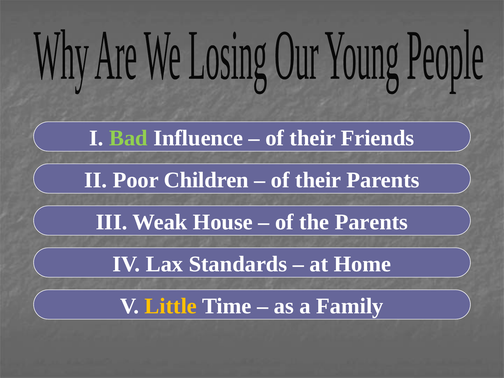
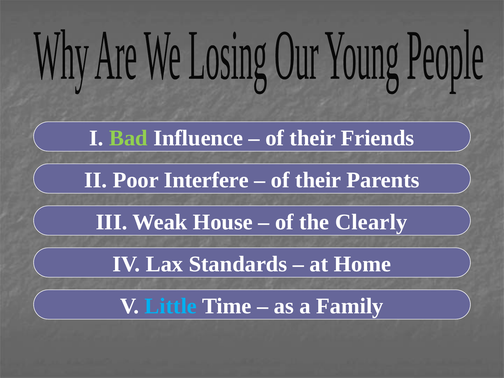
Children: Children -> Interfere (206, 180)
the Parents: Parents -> Clearly (371, 222)
Little colour: yellow -> light blue (171, 306)
